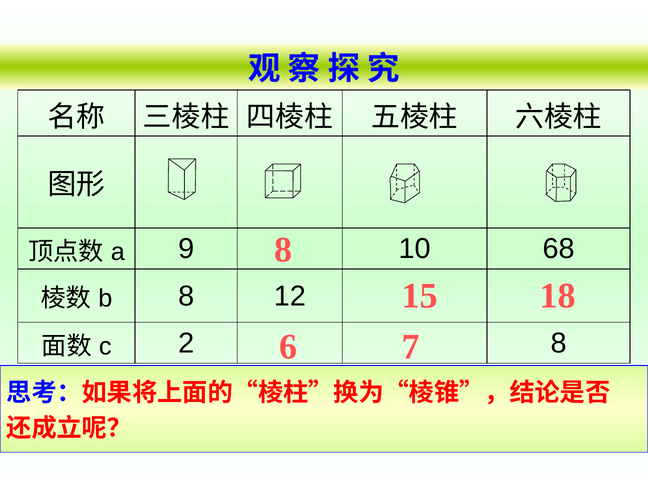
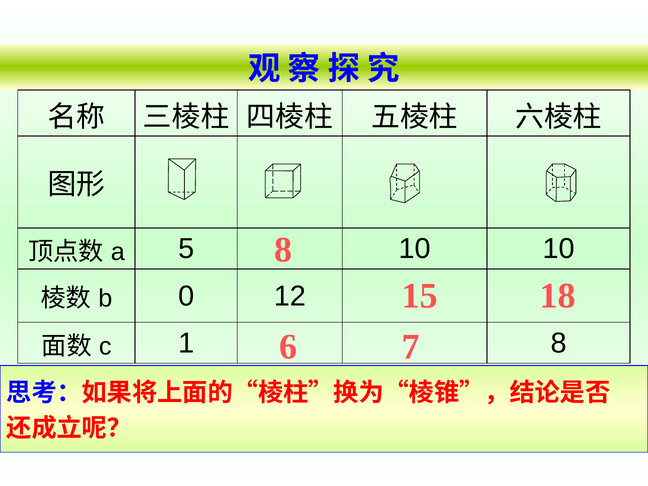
9: 9 -> 5 (186, 249)
10 68: 68 -> 10 (559, 249)
8: 8 -> 0 (186, 296)
2: 2 -> 1 (186, 343)
